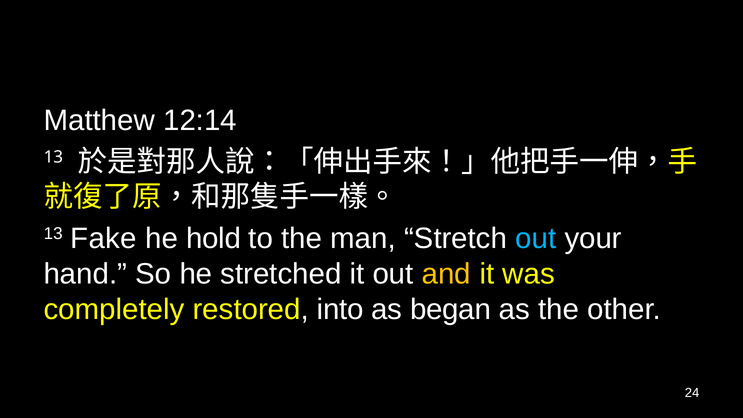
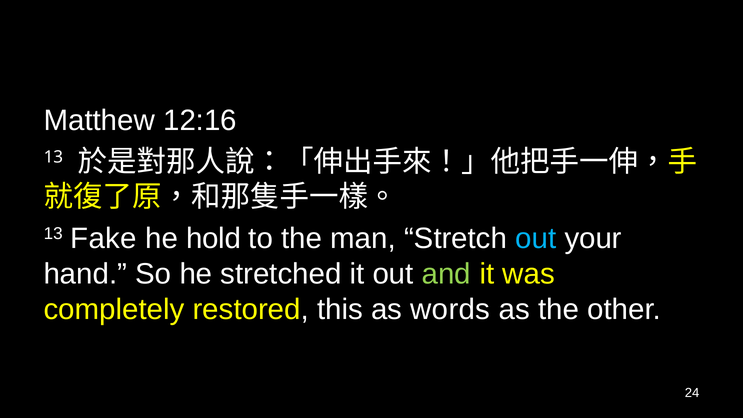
12:14: 12:14 -> 12:16 (200, 121)
and colour: yellow -> light green (446, 274)
into: into -> this (340, 309)
began: began -> words (450, 309)
